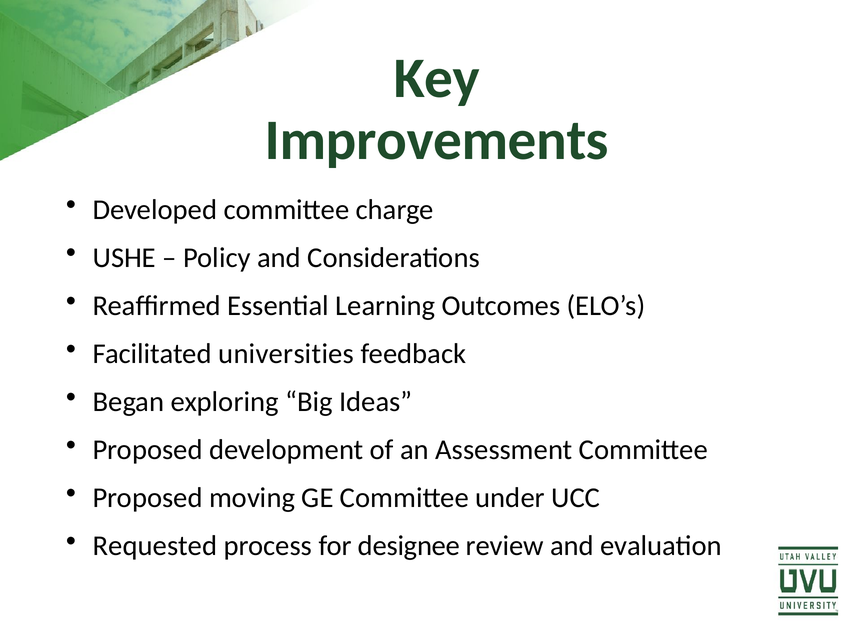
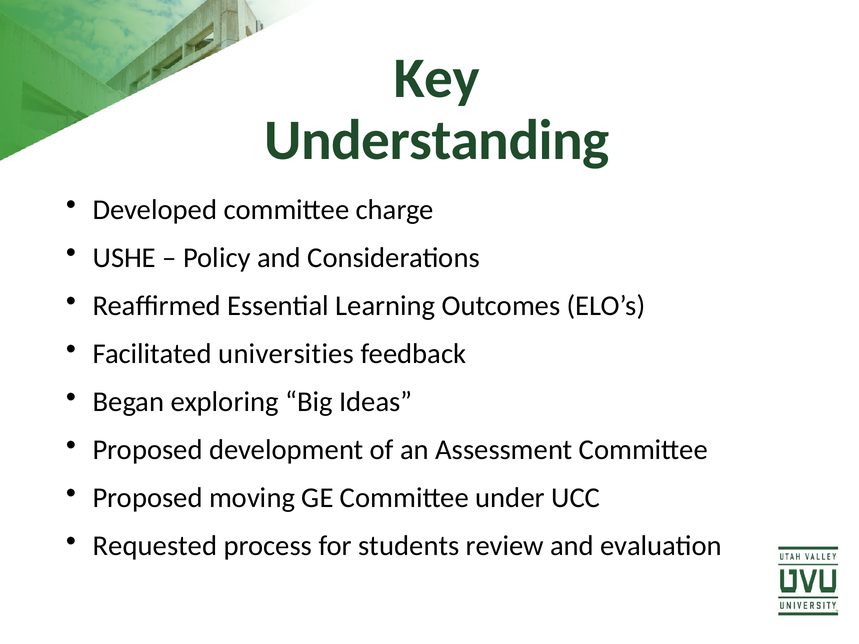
Improvements: Improvements -> Understanding (437, 140)
designee: designee -> students (409, 546)
